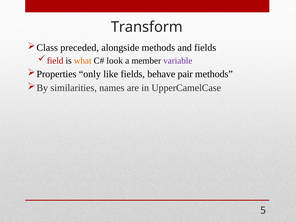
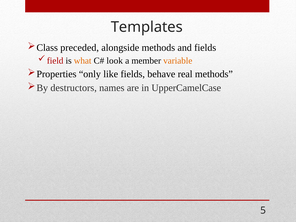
Transform: Transform -> Templates (147, 27)
variable colour: purple -> orange (178, 61)
pair: pair -> real (185, 74)
similarities: similarities -> destructors (74, 88)
